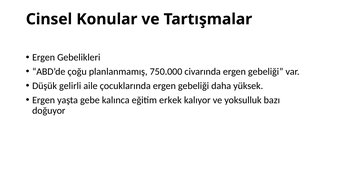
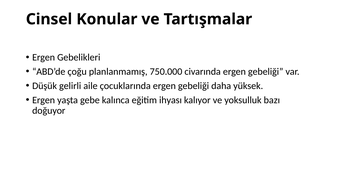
erkek: erkek -> ihyası (171, 100)
